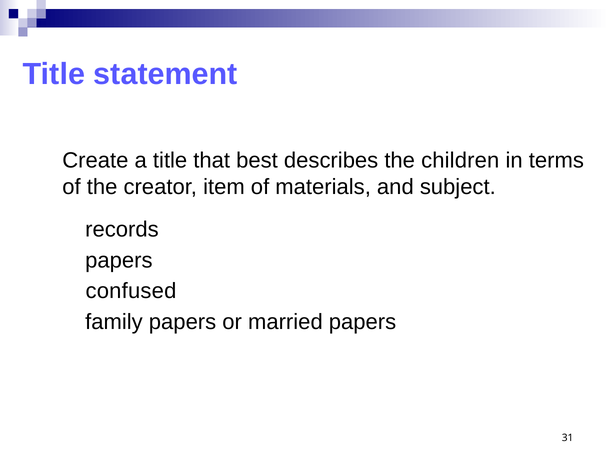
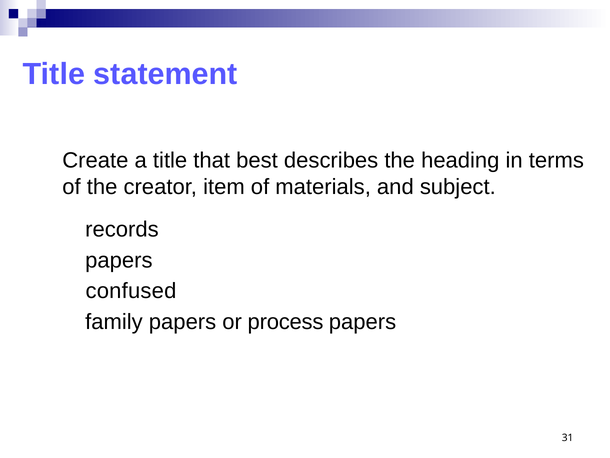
children: children -> heading (460, 160)
married: married -> process (286, 322)
